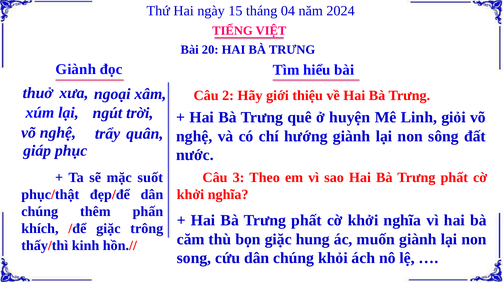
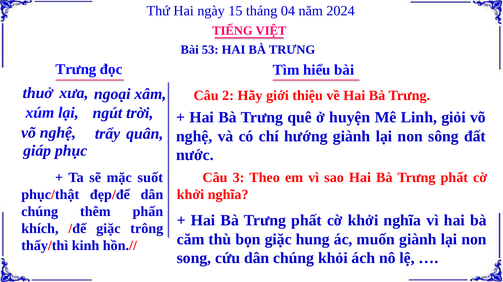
20: 20 -> 53 (210, 50)
Giành: Giành -> Trưng (76, 70)
